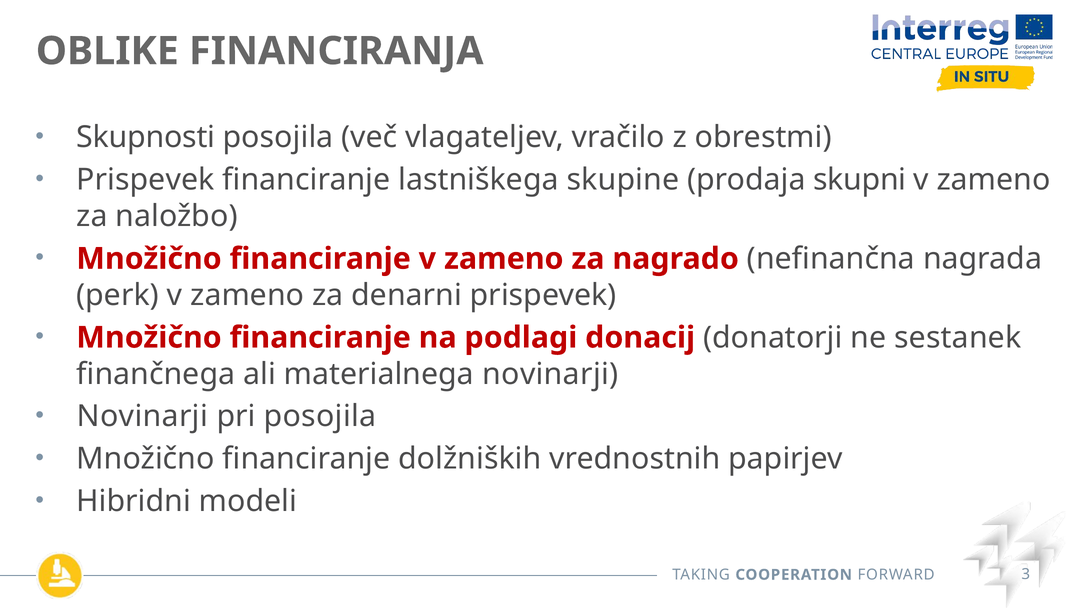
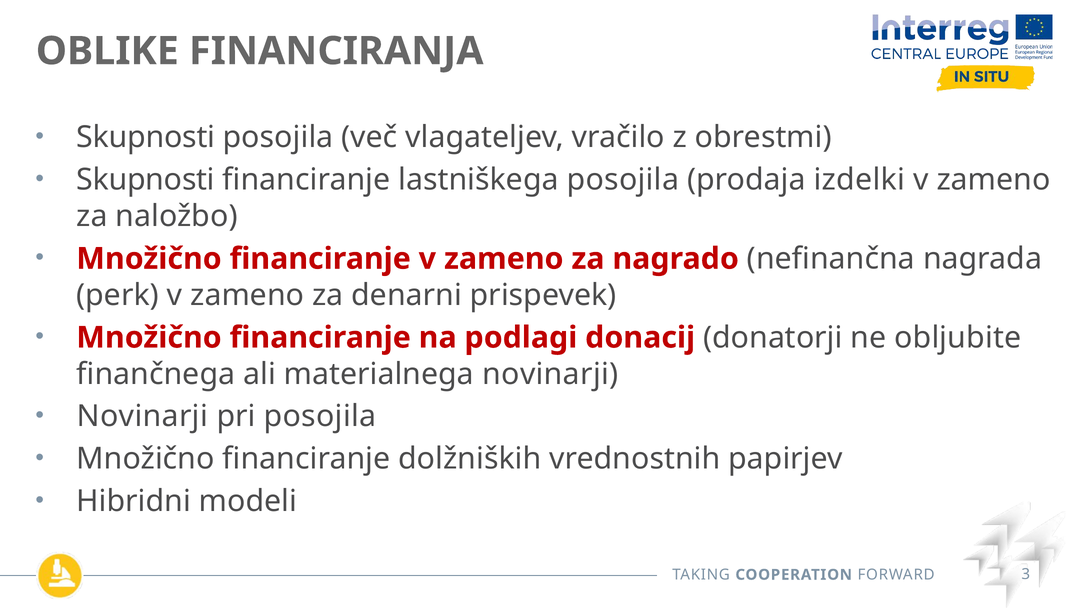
Prispevek: Prispevek -> Skupnosti (146, 180)
lastniškega skupine: skupine -> posojila (623, 180)
skupni: skupni -> izdelki (859, 180)
sestanek: sestanek -> obljubite (958, 337)
